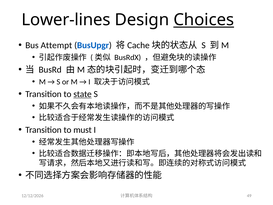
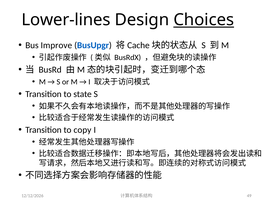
Attempt: Attempt -> Improve (56, 45)
state underline: present -> none (83, 94)
must: must -> copy (82, 130)
